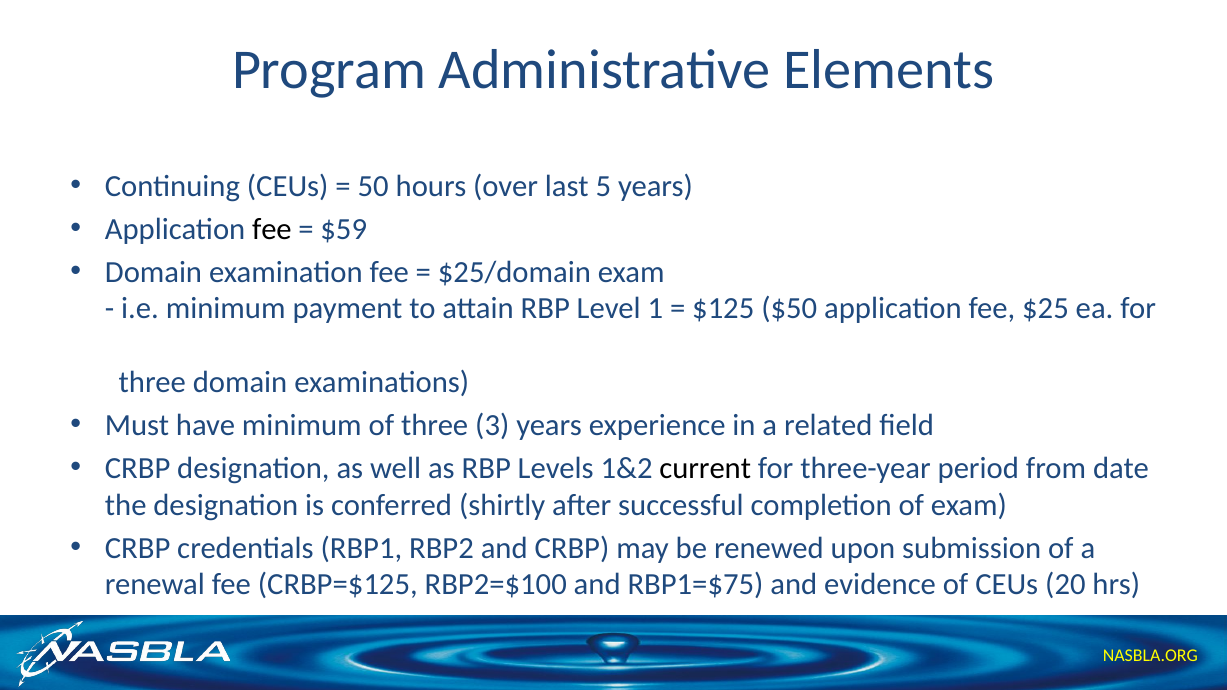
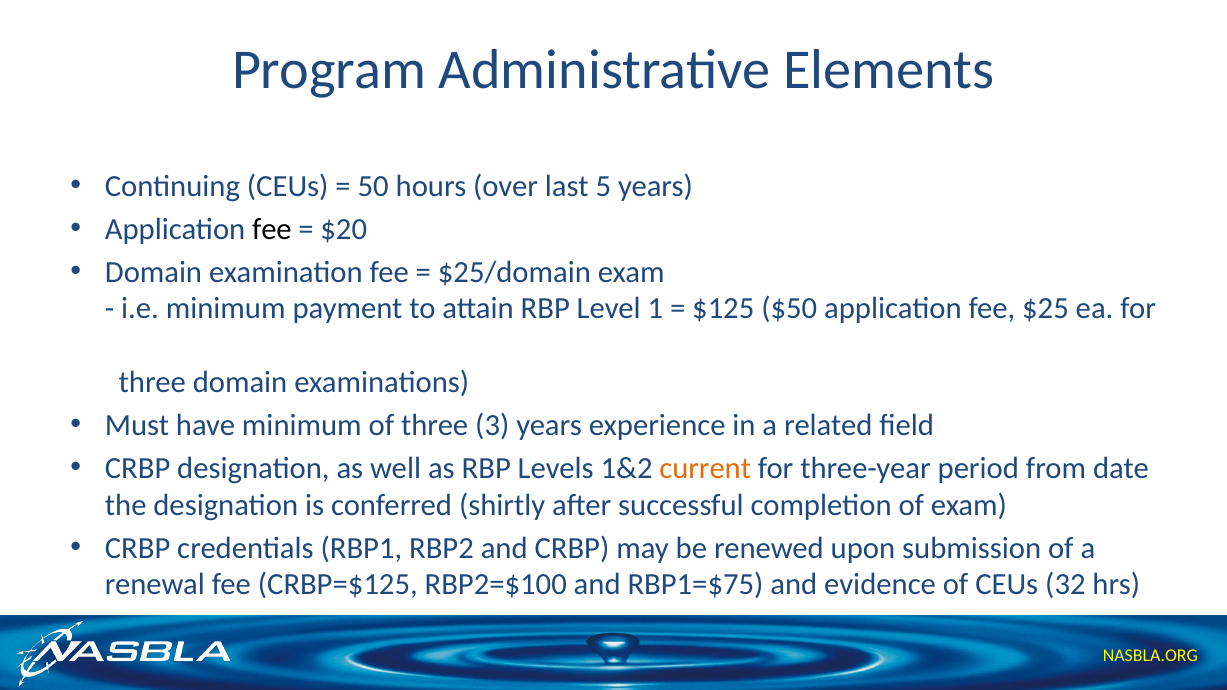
$59: $59 -> $20 (344, 229)
current colour: black -> orange (705, 468)
20: 20 -> 32 (1065, 585)
